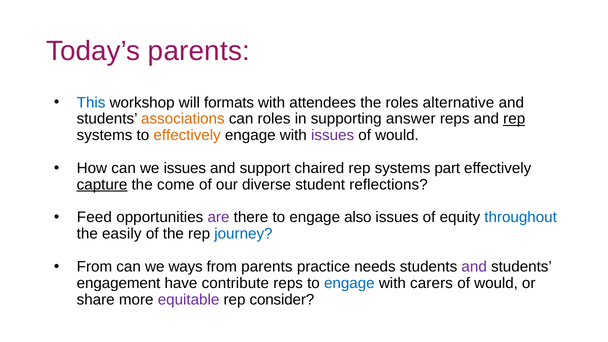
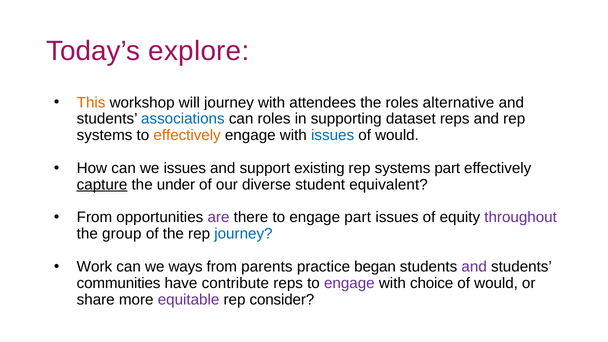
Today’s parents: parents -> explore (199, 51)
This colour: blue -> orange (91, 103)
will formats: formats -> journey (229, 103)
associations colour: orange -> blue (183, 119)
answer: answer -> dataset (411, 119)
rep underline: present -> none (514, 119)
issues colour: purple -> blue (333, 135)
chaired: chaired -> existing (319, 168)
come: come -> under (176, 185)
reflections: reflections -> equivalent (389, 185)
Feed: Feed -> From (94, 217)
engage also: also -> part (358, 217)
throughout colour: blue -> purple (521, 217)
easily: easily -> group (122, 234)
From: From -> Work (94, 267)
needs: needs -> began (375, 267)
engagement: engagement -> communities (119, 283)
engage colour: blue -> purple (349, 283)
carers: carers -> choice (432, 283)
